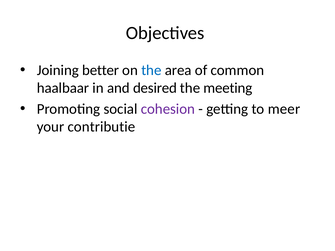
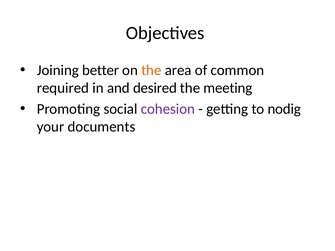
the colour: blue -> orange (151, 70)
haalbaar: haalbaar -> required (63, 88)
meer: meer -> nodig (284, 109)
contributie: contributie -> documents (101, 127)
